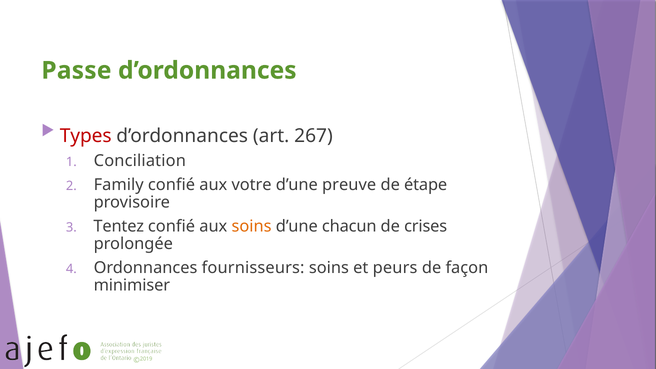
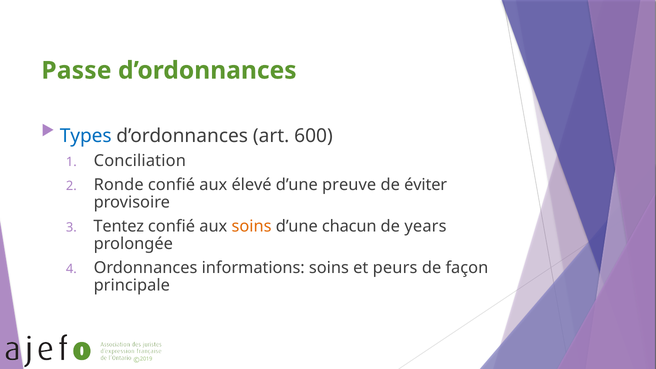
Types colour: red -> blue (86, 136)
267: 267 -> 600 (313, 136)
Family: Family -> Ronde (119, 185)
votre: votre -> élevé (252, 185)
étape: étape -> éviter (426, 185)
crises: crises -> years (425, 226)
fournisseurs: fournisseurs -> informations (253, 268)
minimiser: minimiser -> principale (132, 285)
